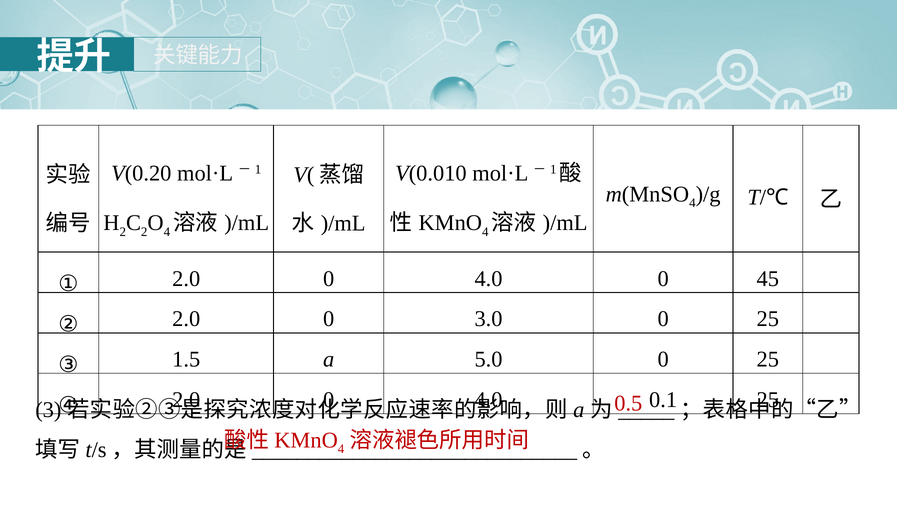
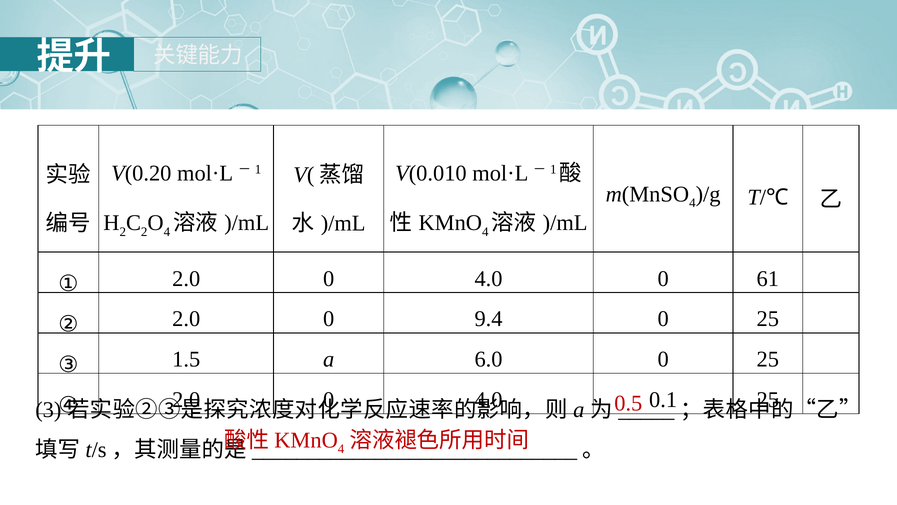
45: 45 -> 61 (768, 278)
3.0: 3.0 -> 9.4 (489, 319)
5.0: 5.0 -> 6.0 (489, 359)
